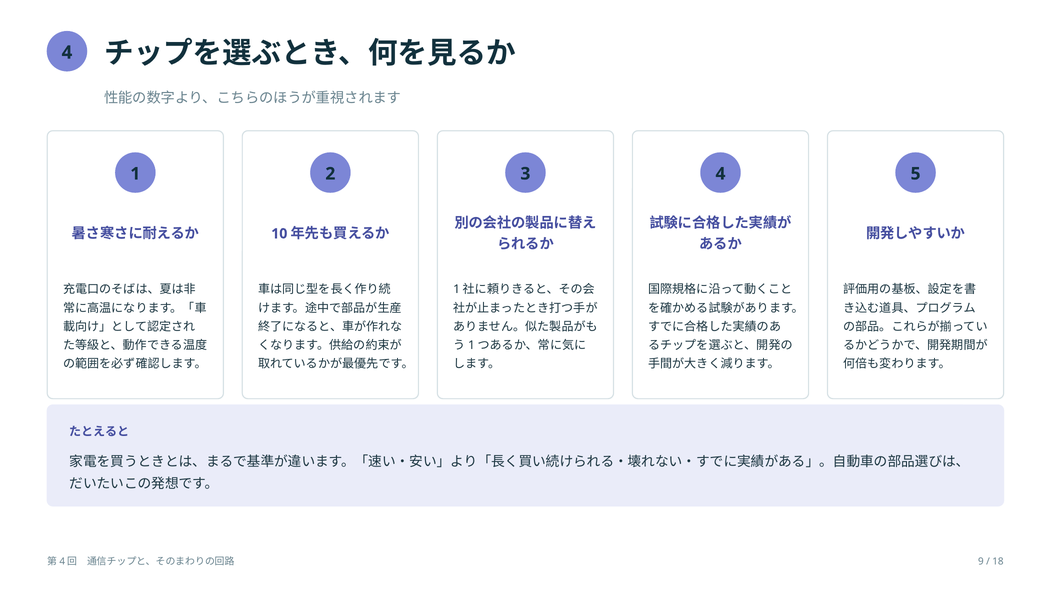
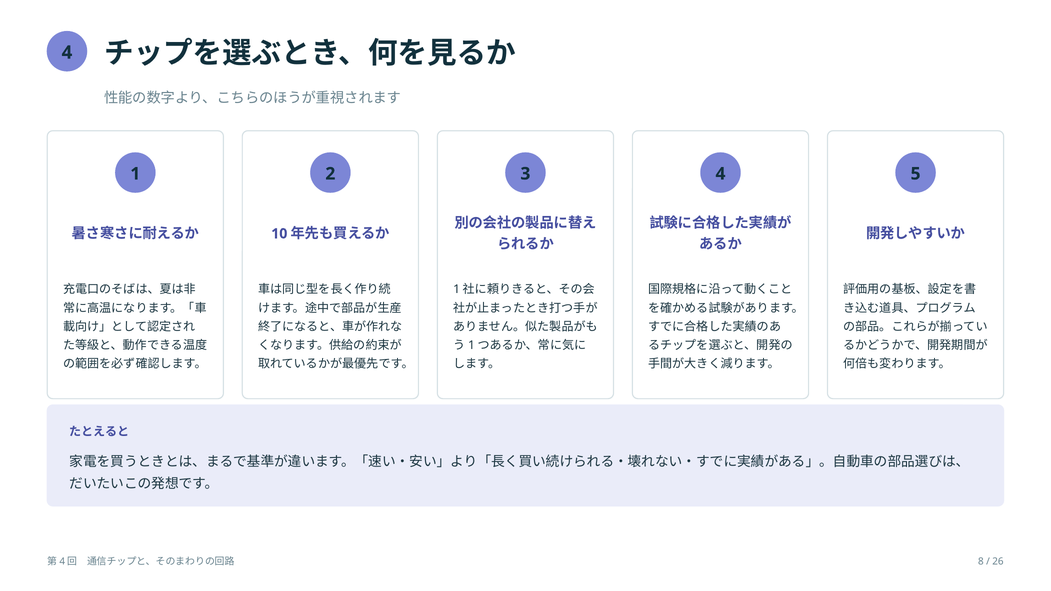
9: 9 -> 8 (981, 562)
18: 18 -> 26 (998, 562)
